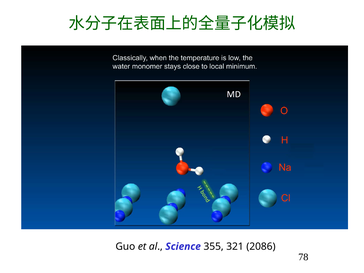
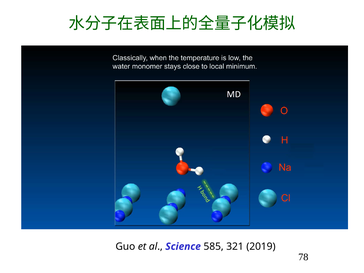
355: 355 -> 585 (214, 247)
2086: 2086 -> 2019 (261, 247)
